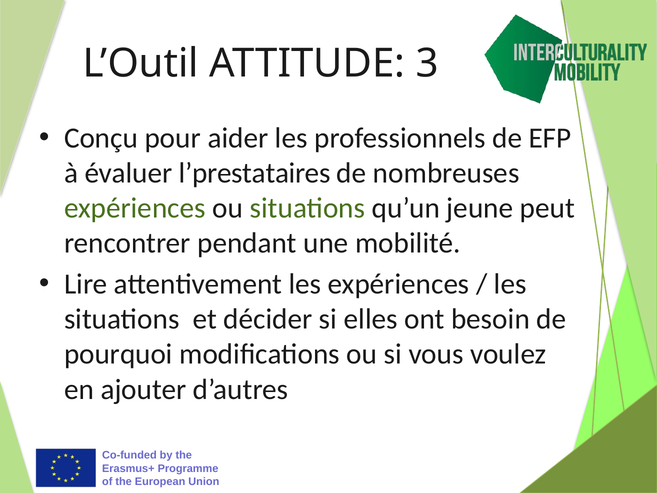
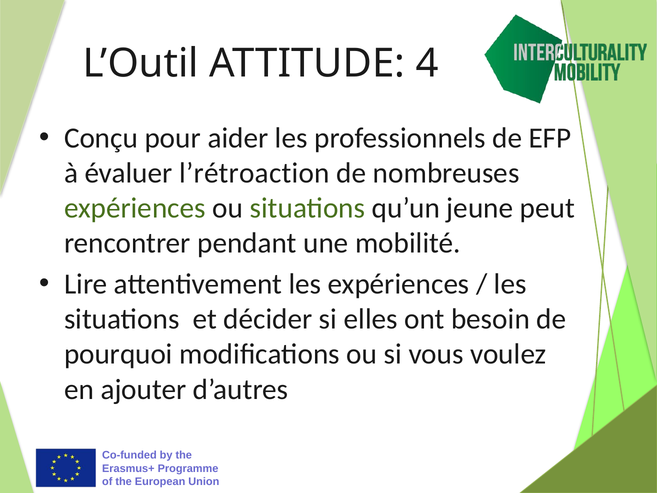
3: 3 -> 4 (427, 64)
l’prestataires: l’prestataires -> l’rétroaction (254, 173)
